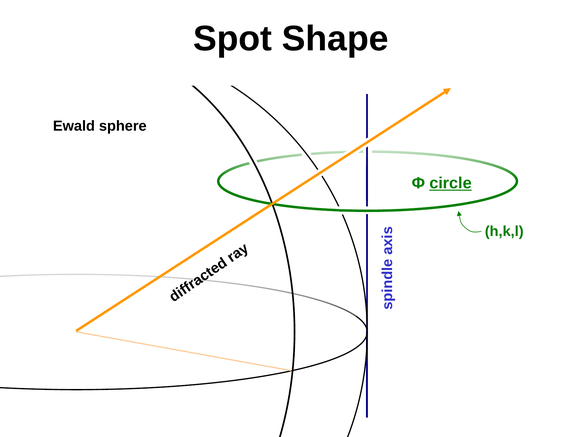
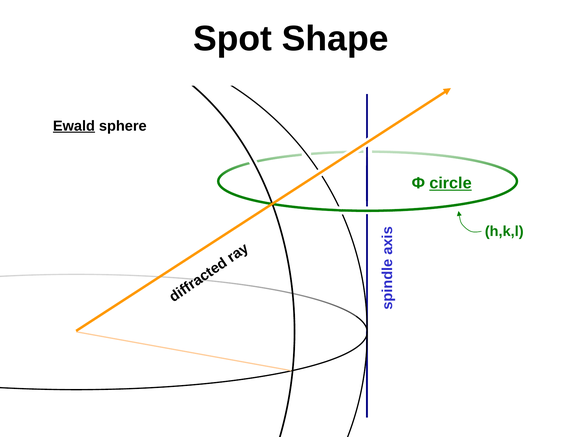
Ewald underline: none -> present (74, 126)
